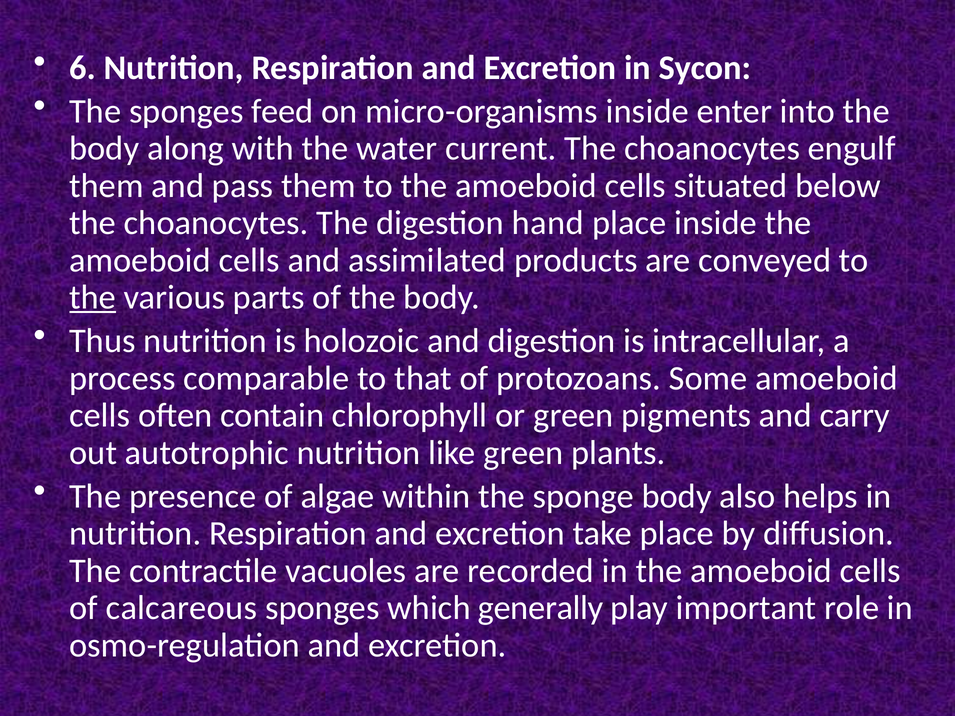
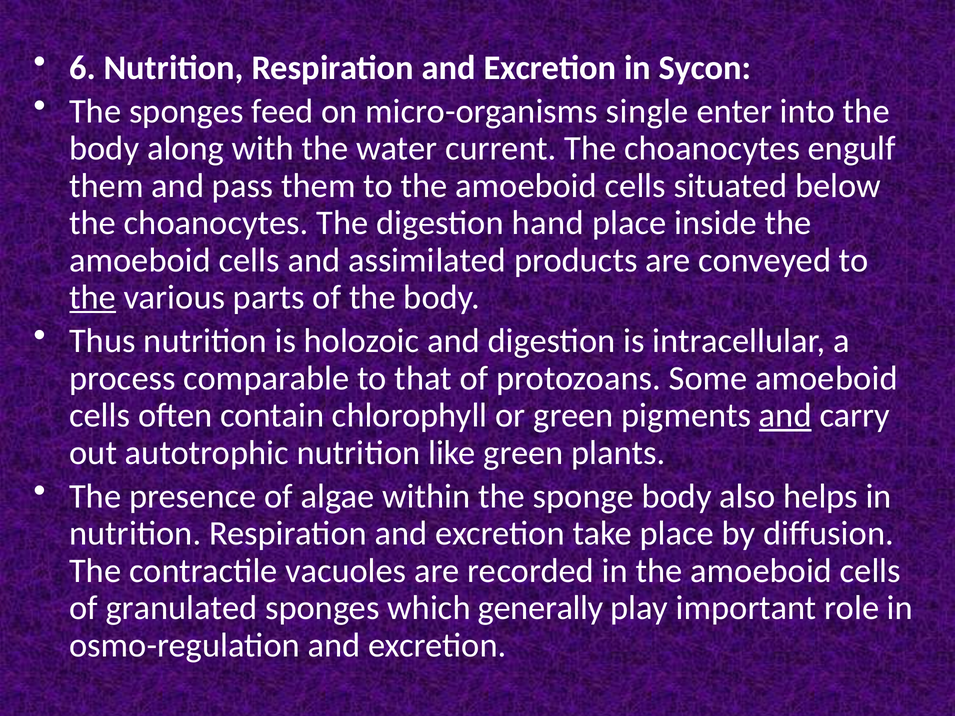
micro-organisms inside: inside -> single (647, 111)
and underline: none -> present (785, 416)
calcareous: calcareous -> granulated (182, 608)
